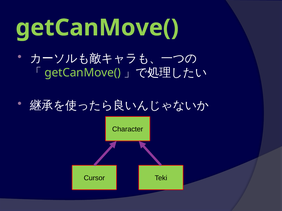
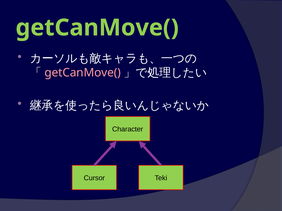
getCanMove( colour: light green -> pink (83, 73)
